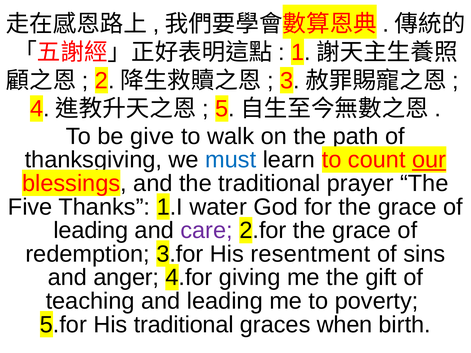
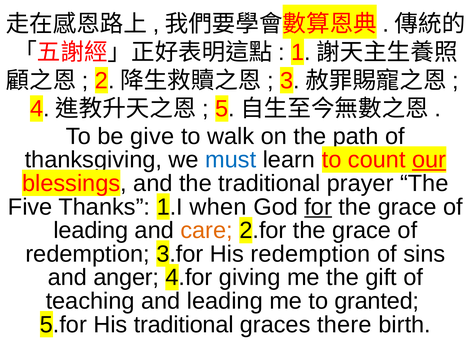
water: water -> when (218, 207)
for underline: none -> present (318, 207)
care colour: purple -> orange (207, 231)
His resentment: resentment -> redemption (310, 254)
poverty: poverty -> granted (377, 301)
when: when -> there (344, 325)
